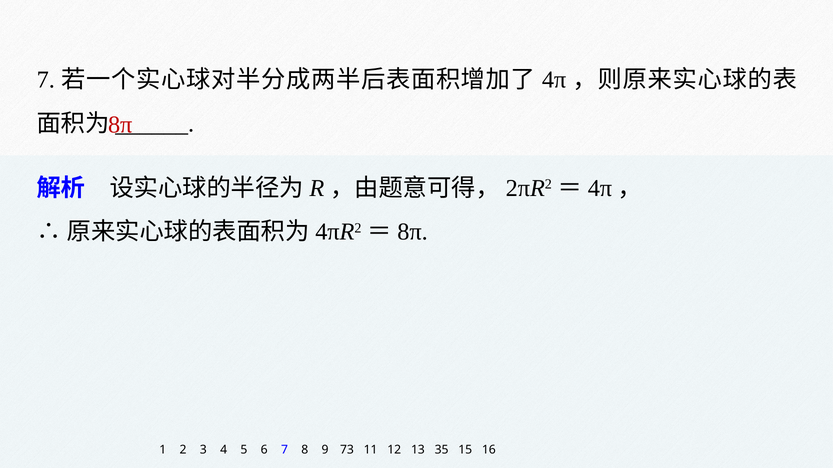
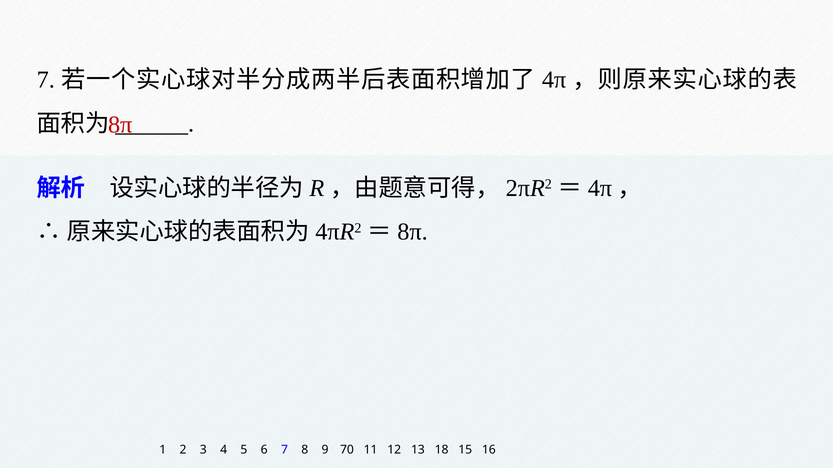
73: 73 -> 70 (347, 450)
35: 35 -> 18 (442, 450)
